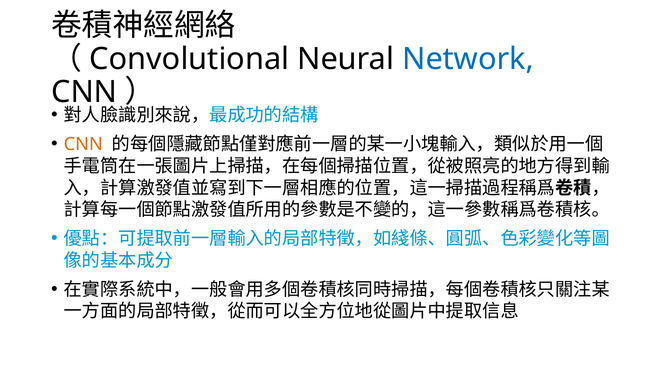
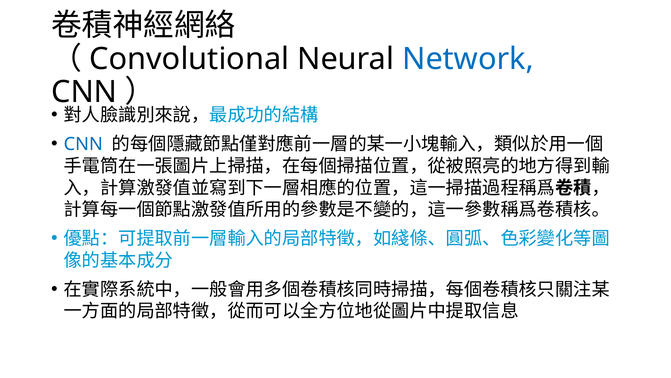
CNN colour: orange -> blue (83, 144)
